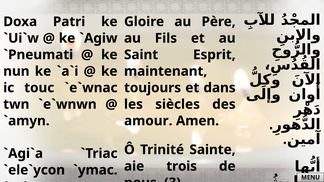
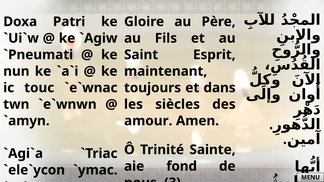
trois: trois -> fond (182, 166)
